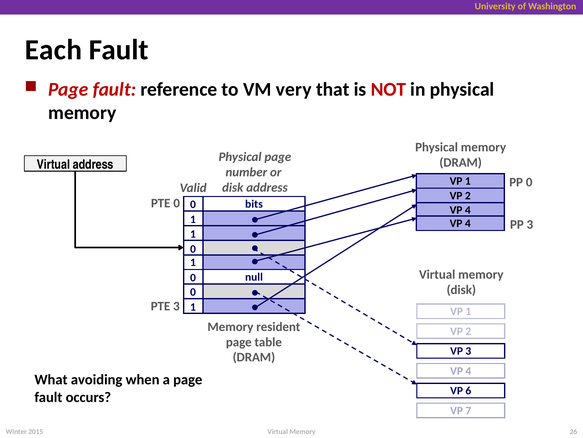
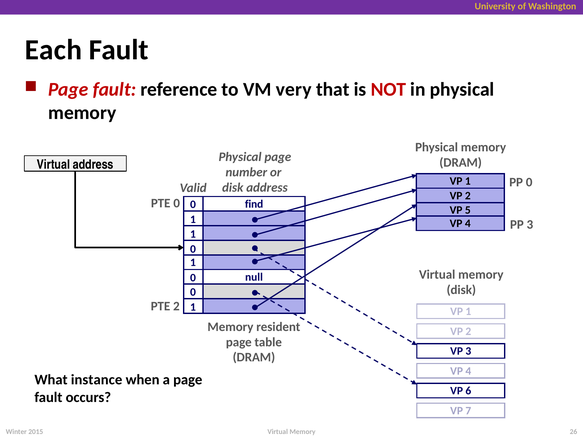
bits: bits -> find (254, 204)
4: 4 -> 5 (468, 210)
PTE 3: 3 -> 2 (176, 306)
avoiding: avoiding -> instance (97, 379)
